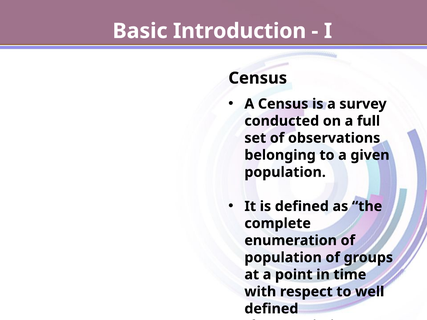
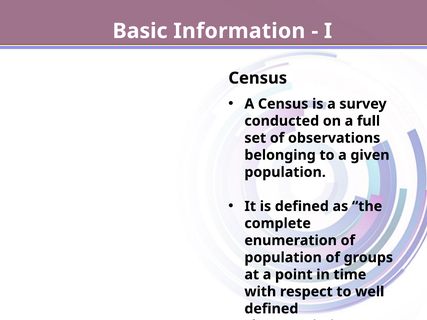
Introduction: Introduction -> Information (239, 31)
